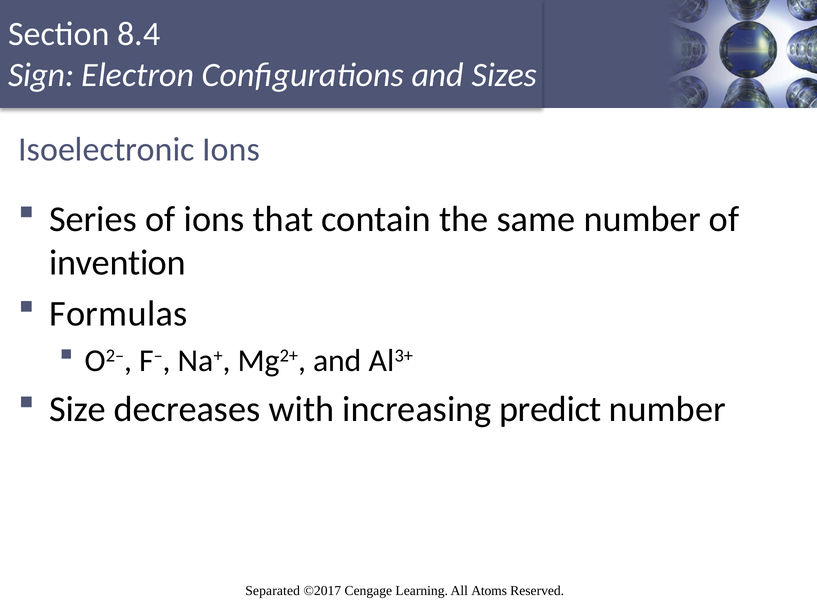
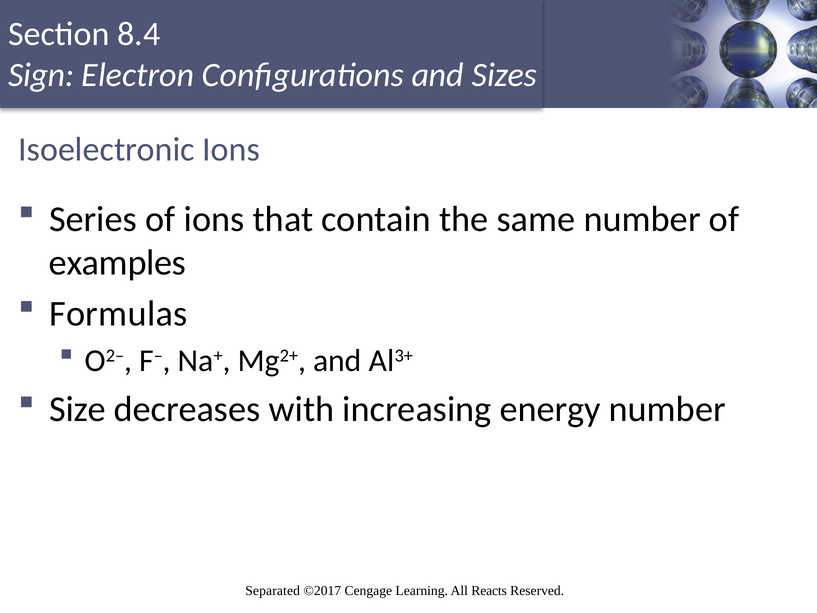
invention: invention -> examples (117, 263)
predict: predict -> energy (550, 409)
Atoms: Atoms -> Reacts (489, 591)
